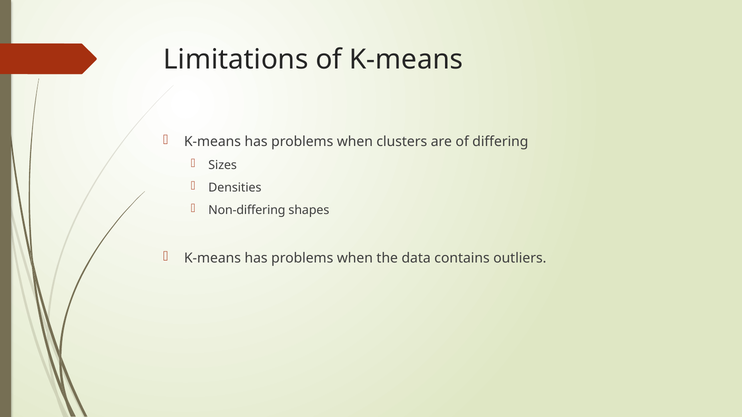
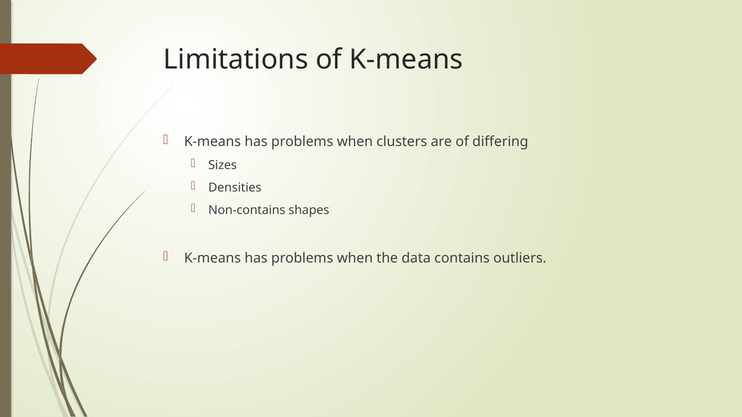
Non-differing: Non-differing -> Non-contains (247, 210)
